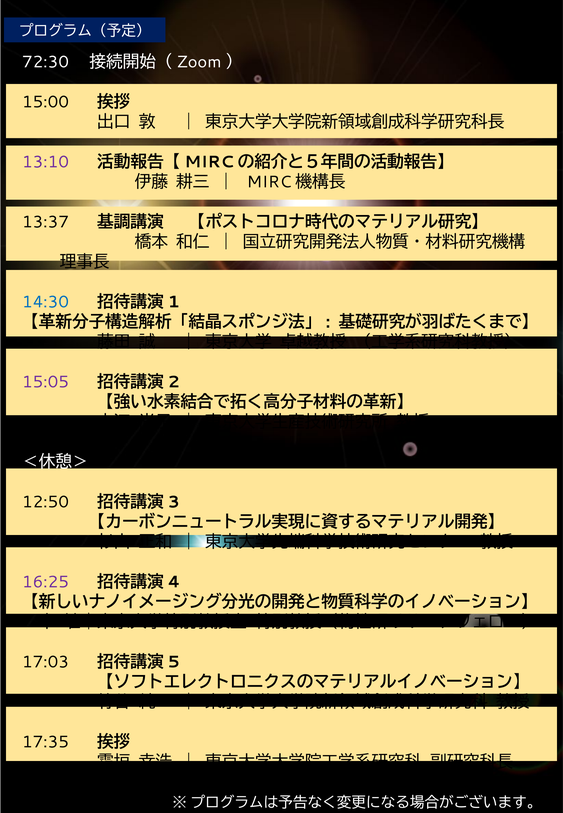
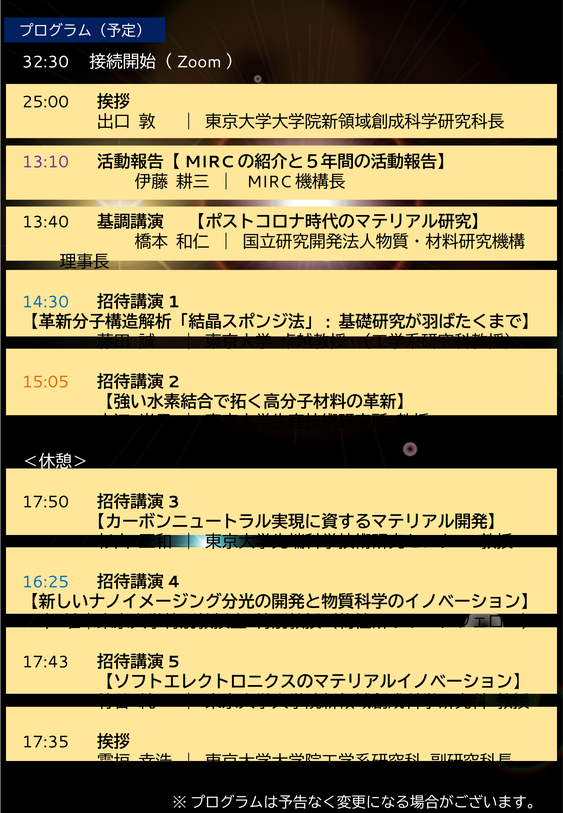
72:30: 72:30 -> 32:30 (46, 62)
15:00: 15:00 -> 25:00 (46, 102)
13:37: 13:37 -> 13:40 (46, 222)
15:05 colour: purple -> orange (46, 382)
12:50: 12:50 -> 17:50 (46, 502)
16:25 colour: purple -> blue (46, 582)
17:03: 17:03 -> 17:43 (46, 662)
